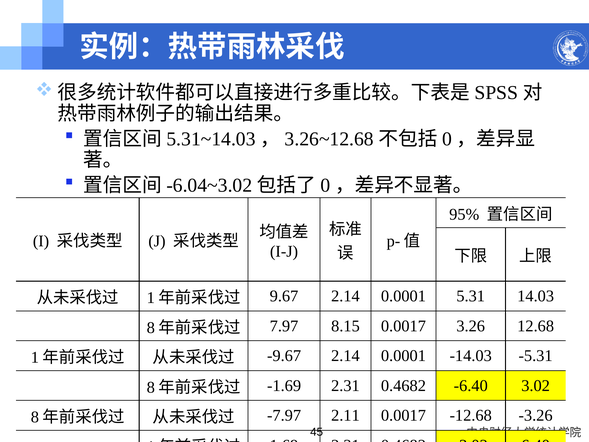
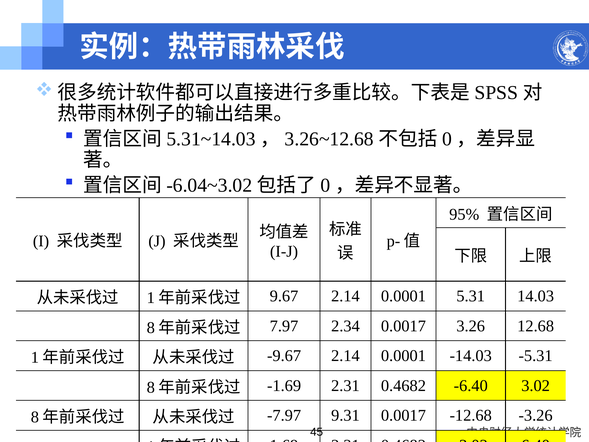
8.15: 8.15 -> 2.34 (345, 326)
2.11: 2.11 -> 9.31 (345, 415)
